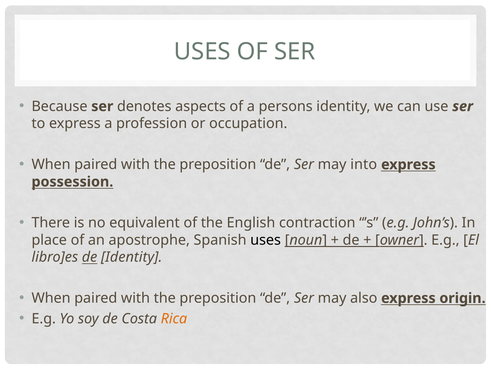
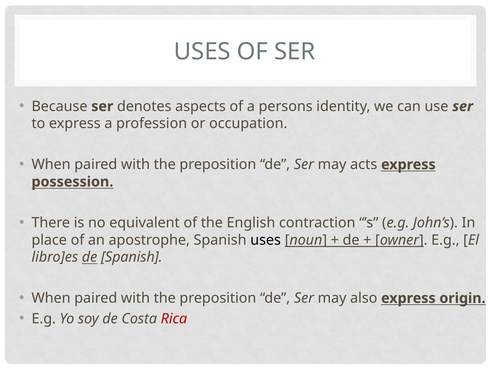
into: into -> acts (364, 164)
de Identity: Identity -> Spanish (132, 257)
Rica colour: orange -> red (174, 318)
